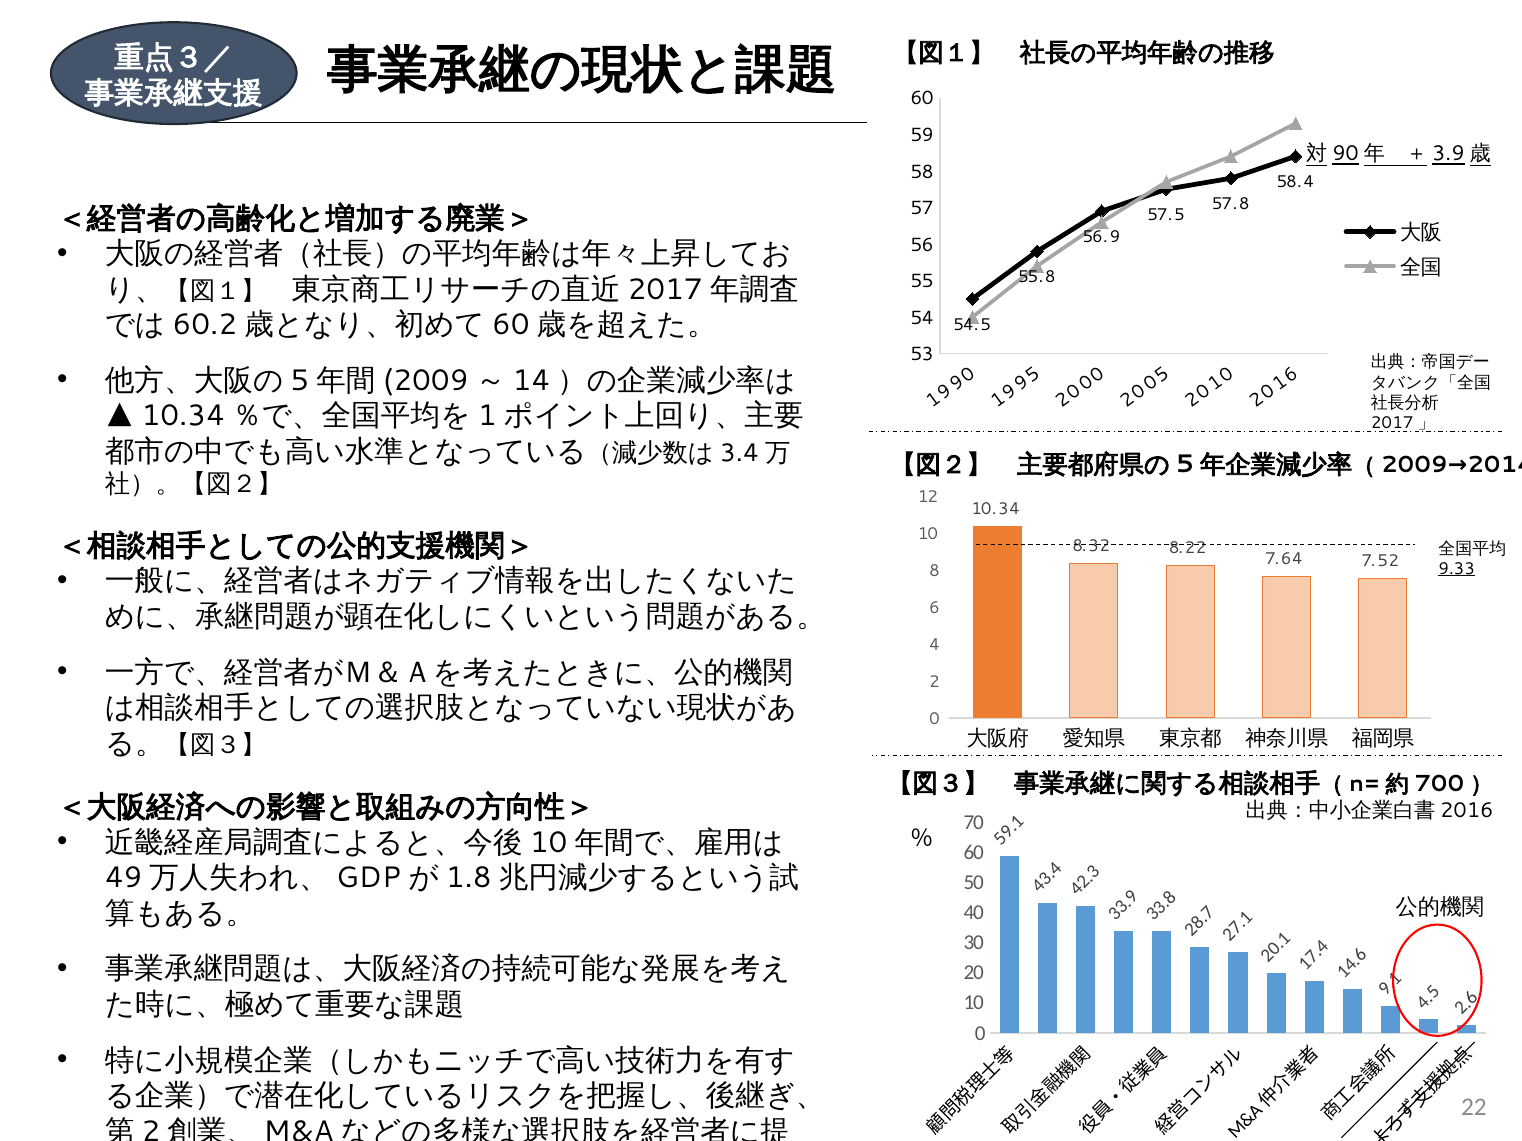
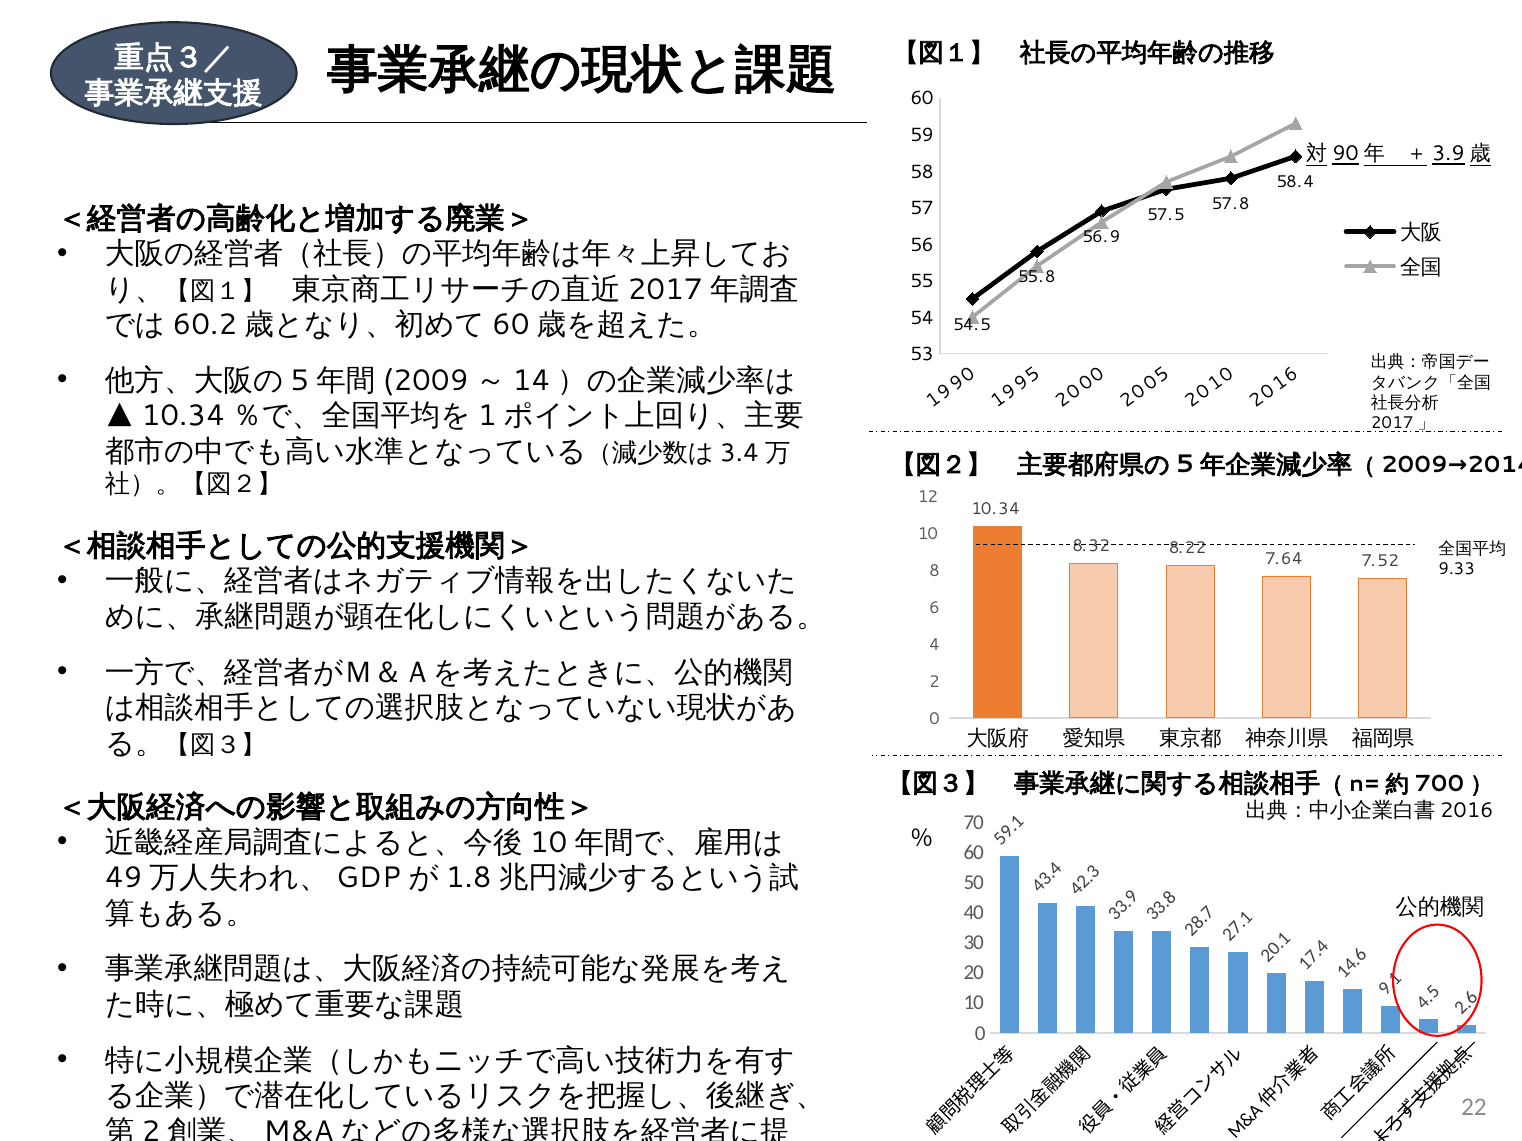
9.33 underline: present -> none (1457, 569)
